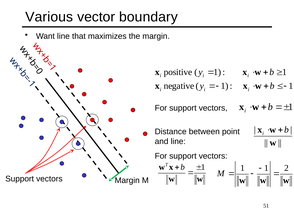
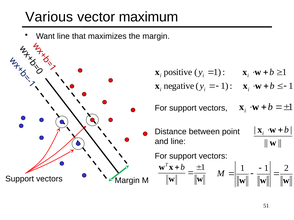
boundary: boundary -> maximum (149, 17)
